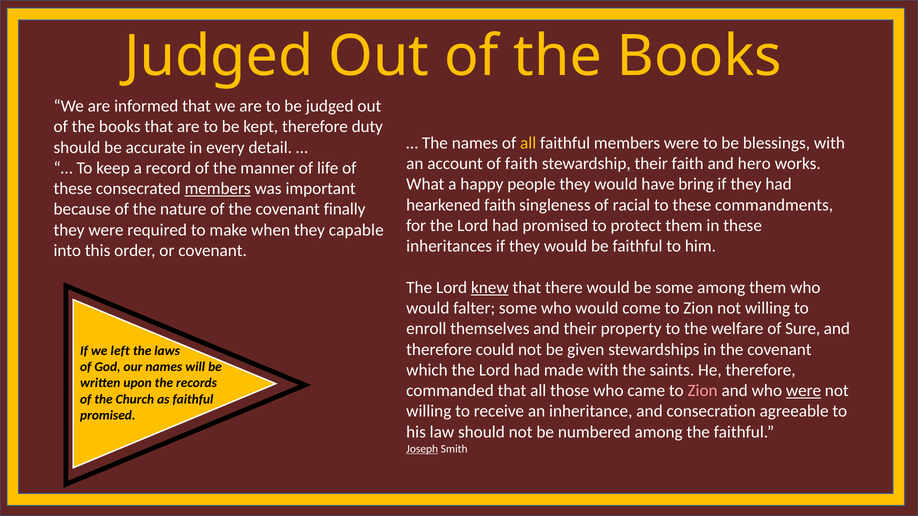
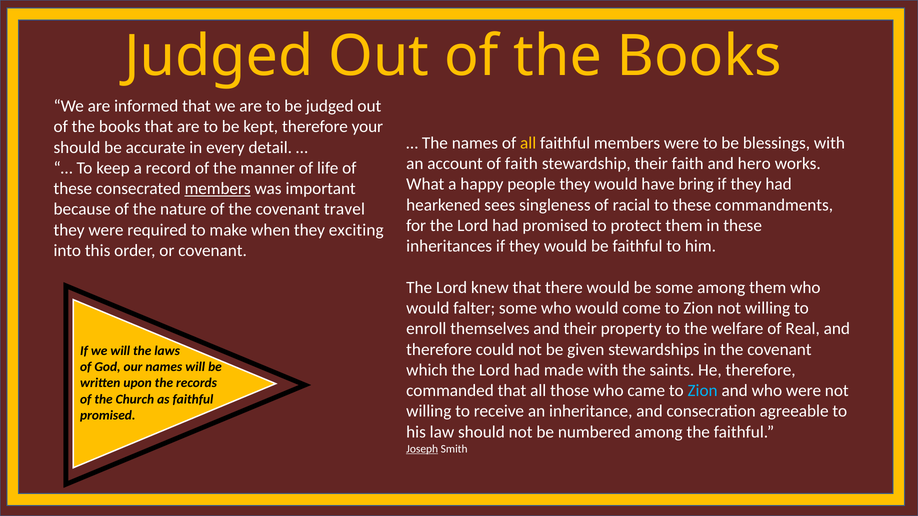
duty: duty -> your (367, 127)
hearkened faith: faith -> sees (500, 205)
finally: finally -> travel (344, 209)
capable: capable -> exciting (356, 230)
knew underline: present -> none (490, 288)
Sure: Sure -> Real (803, 329)
we left: left -> will (120, 351)
Zion colour: pink -> light blue (703, 391)
were underline: present -> none (804, 391)
